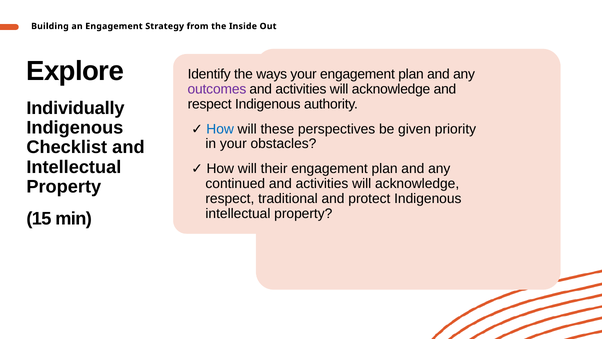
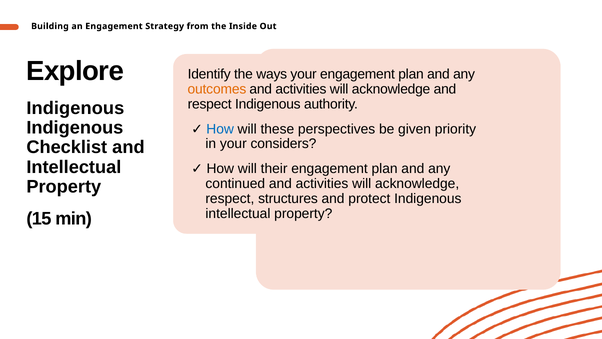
outcomes colour: purple -> orange (217, 89)
Individually: Individually -> Indigenous (75, 108)
obstacles: obstacles -> considers (283, 144)
traditional: traditional -> structures (288, 198)
